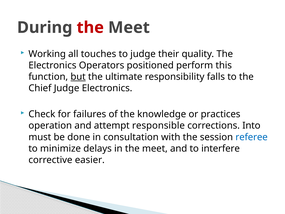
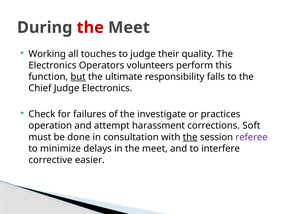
positioned: positioned -> volunteers (150, 65)
knowledge: knowledge -> investigate (162, 114)
responsible: responsible -> harassment (159, 126)
Into: Into -> Soft (251, 126)
the underline: none -> present (190, 137)
referee colour: blue -> purple (252, 137)
